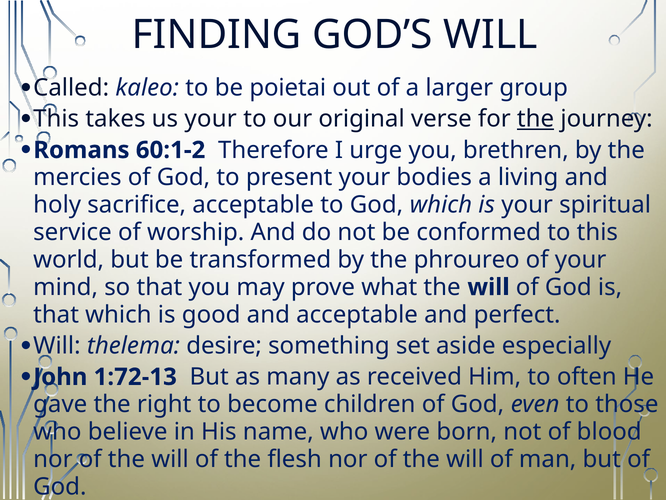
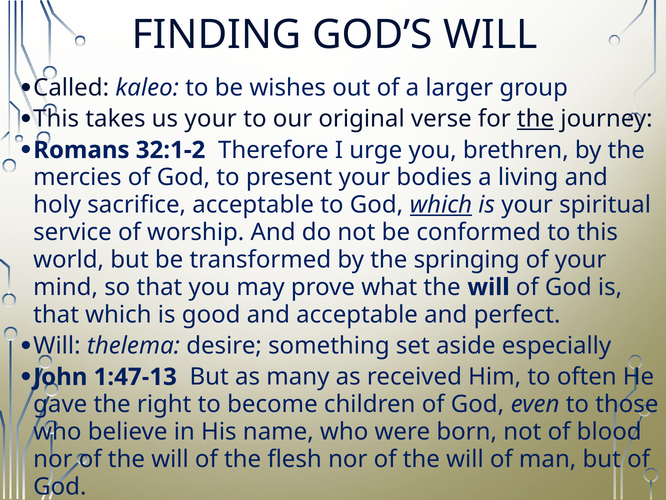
poietai: poietai -> wishes (288, 88)
60:1-2: 60:1-2 -> 32:1-2 (171, 150)
which underline: none -> present (441, 205)
phroureo: phroureo -> springing (467, 260)
1:72-13: 1:72-13 -> 1:47-13 (135, 377)
